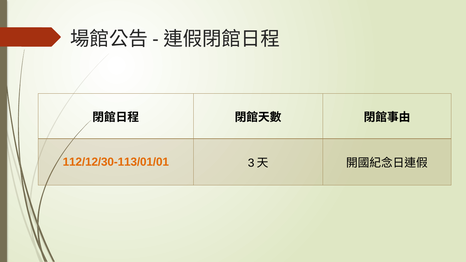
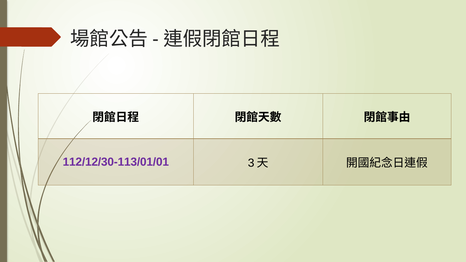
112/12/30-113/01/01 colour: orange -> purple (116, 162)
